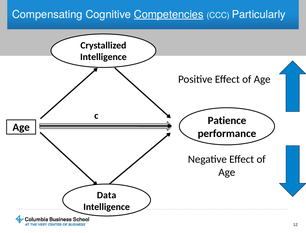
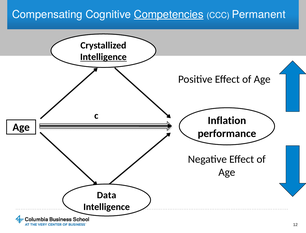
Particularly: Particularly -> Permanent (259, 14)
Intelligence underline: none -> present (103, 57)
Patience: Patience -> Inflation (227, 121)
